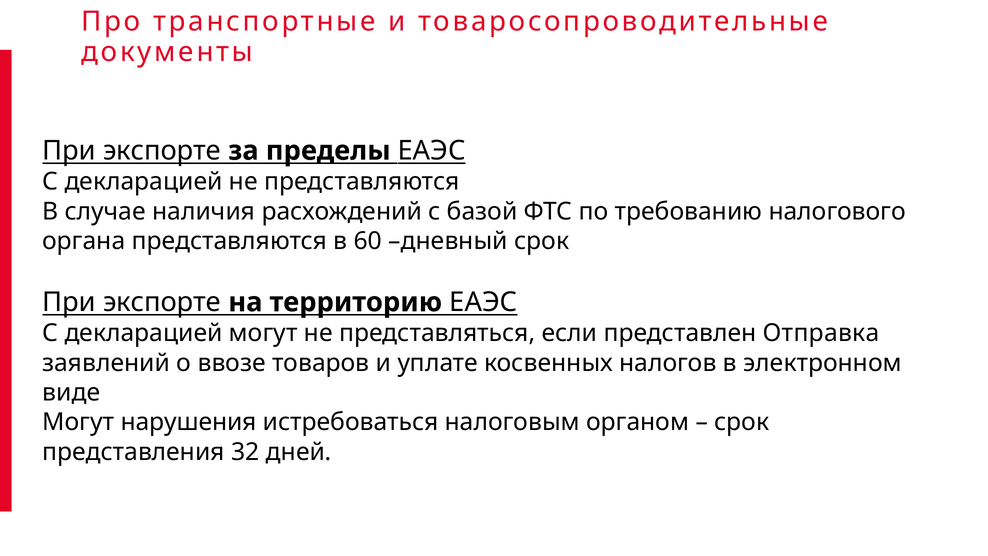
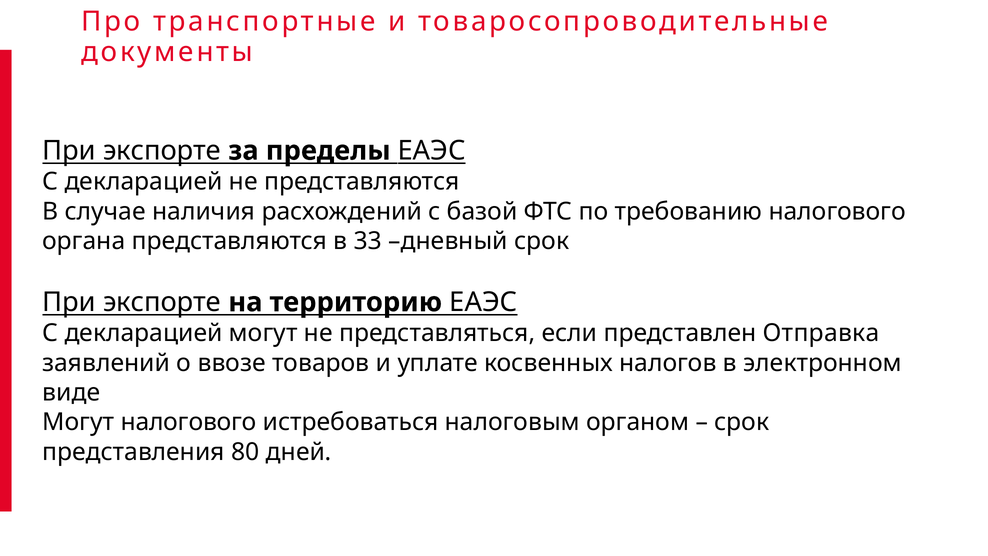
60: 60 -> 33 (368, 241)
Могут нарушения: нарушения -> налогового (189, 422)
32: 32 -> 80 (245, 452)
